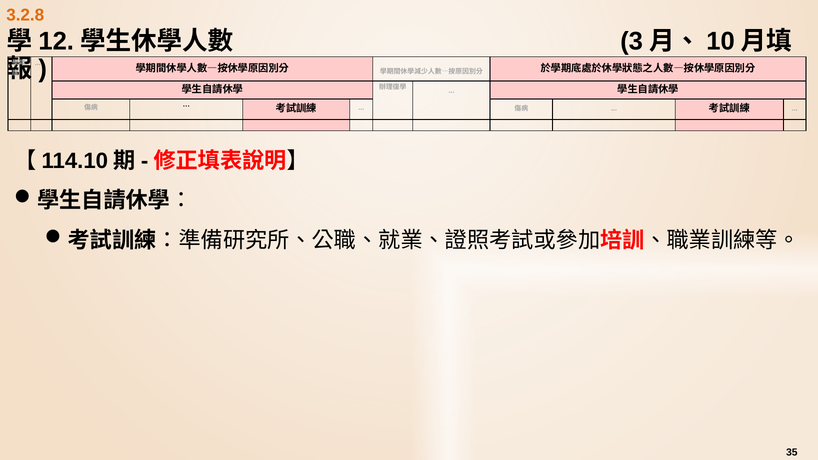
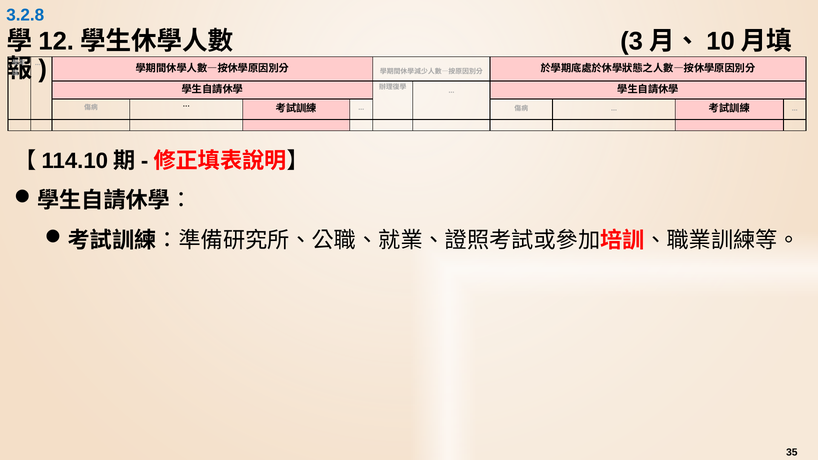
3.2.8 colour: orange -> blue (25, 15)
